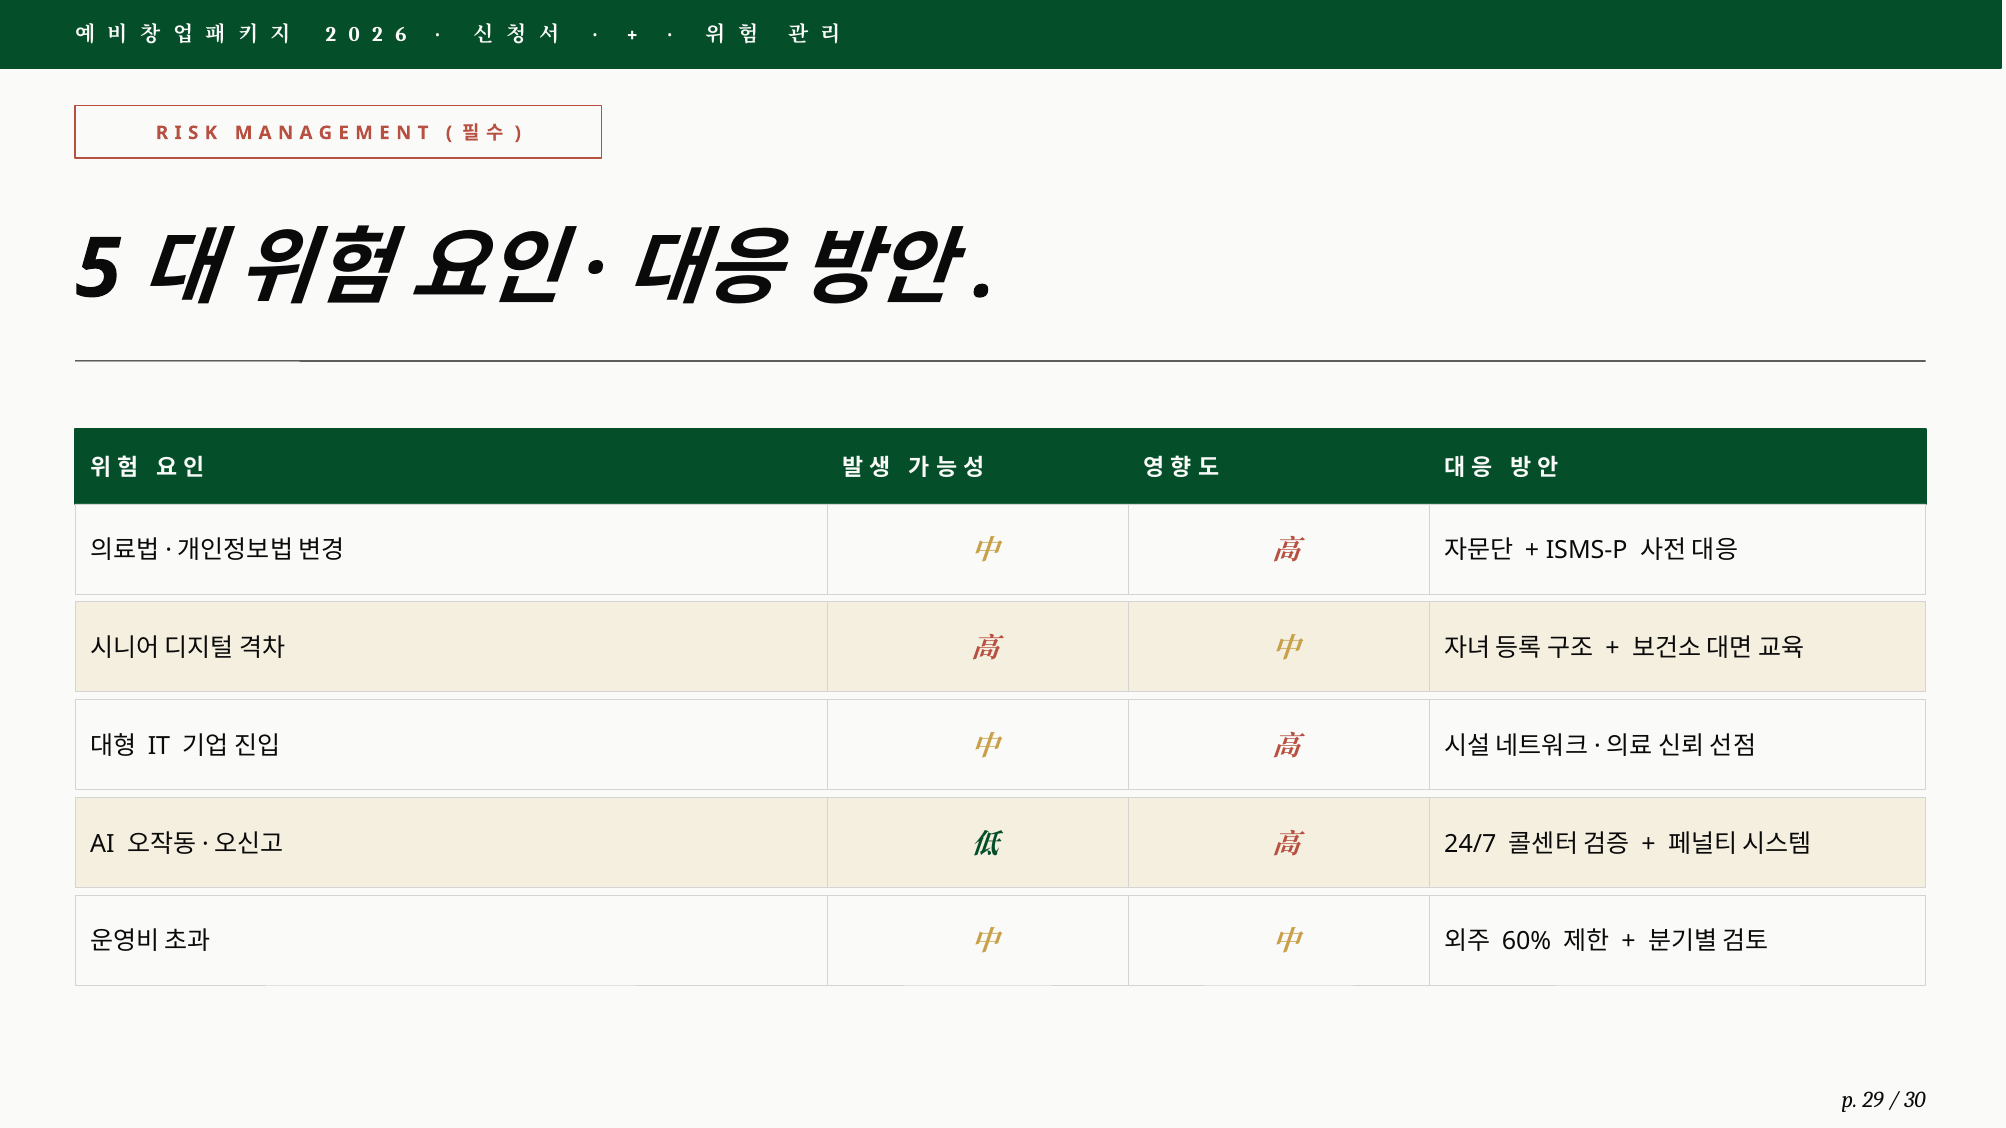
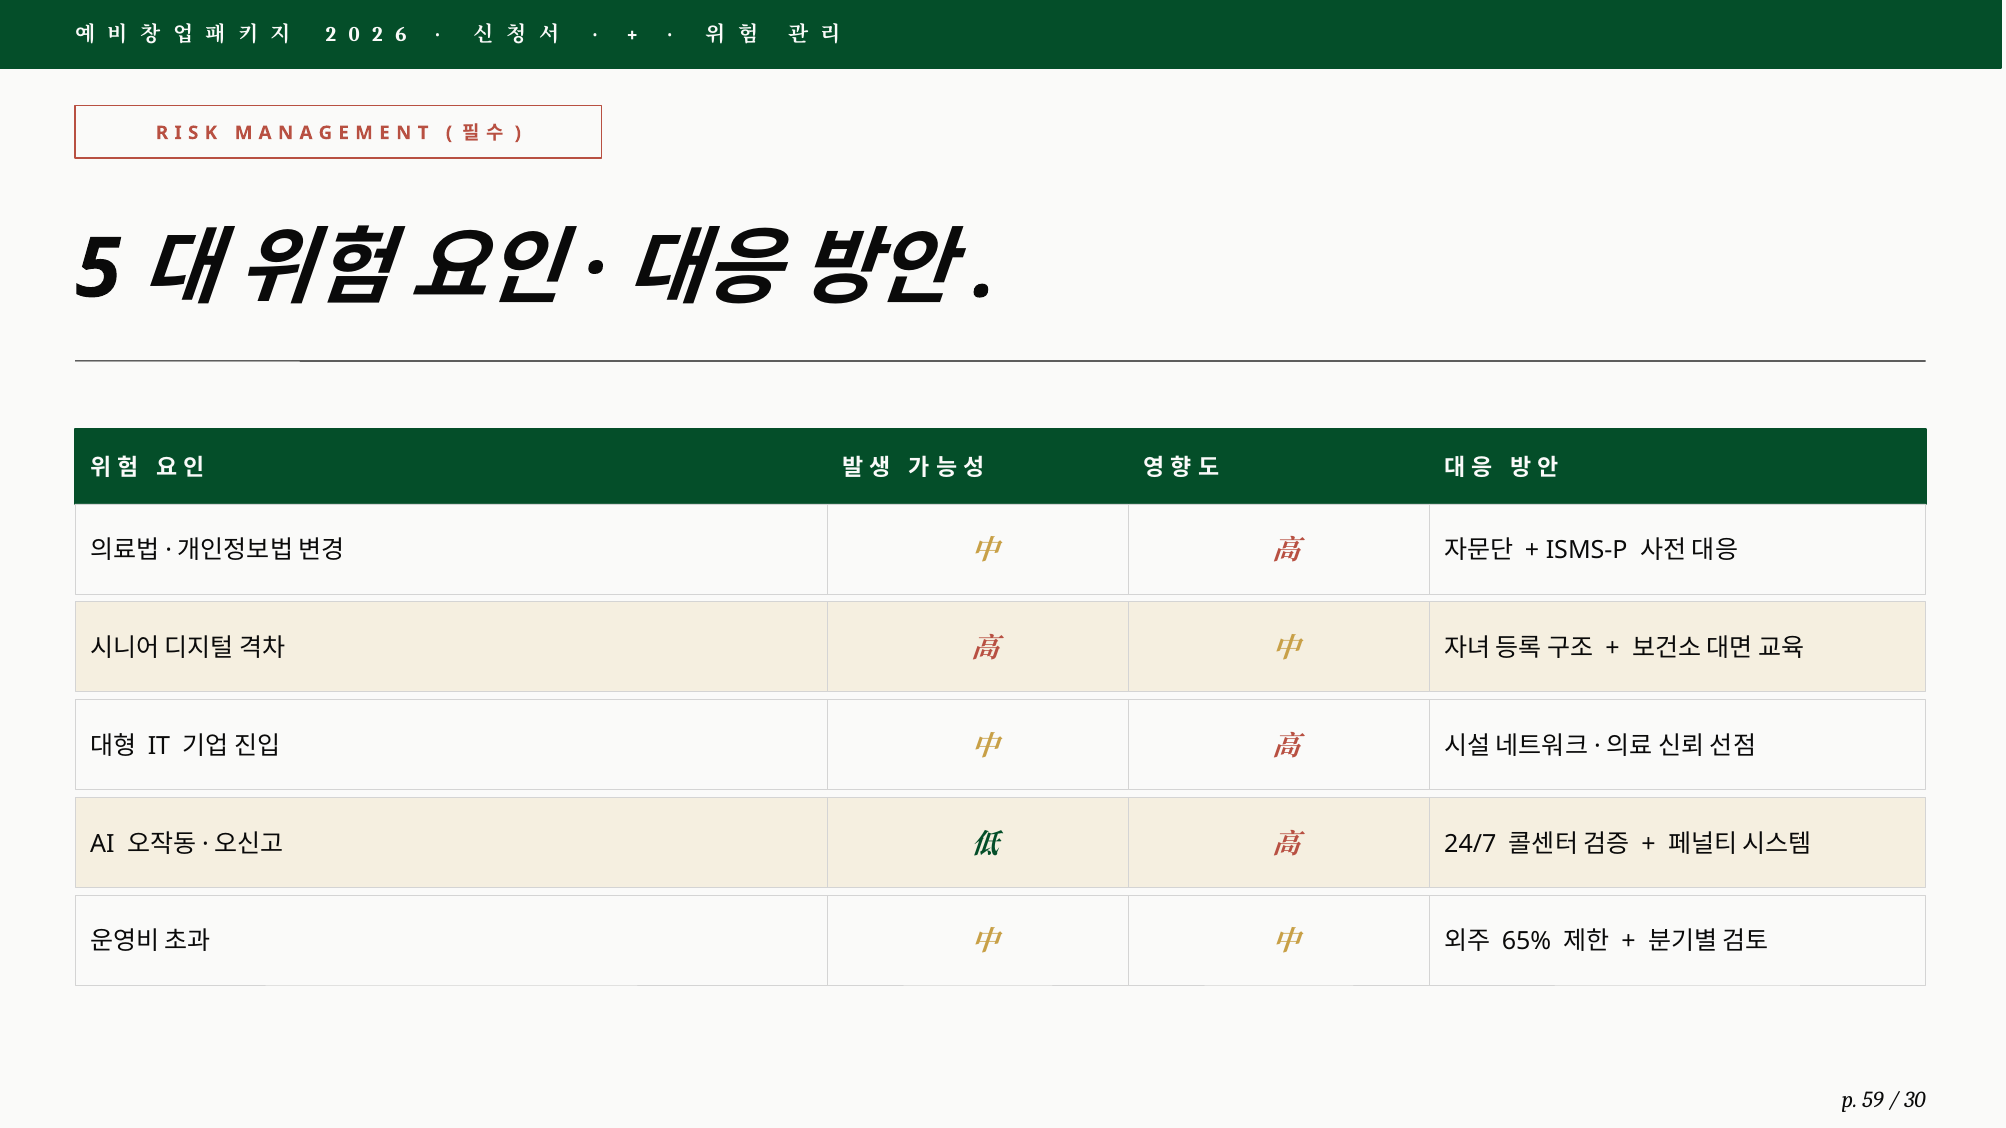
60%: 60% -> 65% (1527, 942)
29: 29 -> 59 (1873, 1100)
